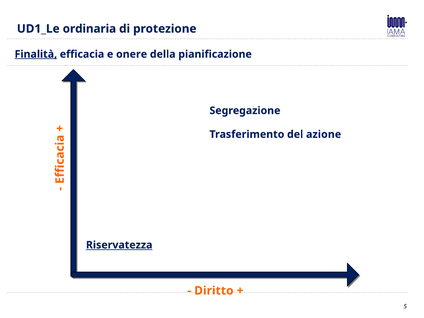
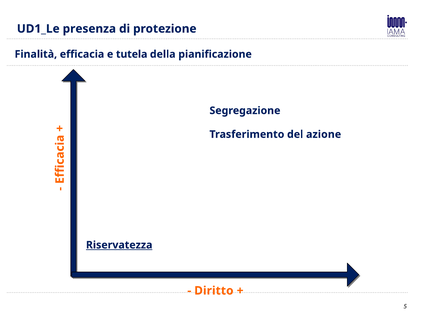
ordinaria: ordinaria -> presenza (89, 29)
Finalità underline: present -> none (36, 54)
onere: onere -> tutela (132, 54)
